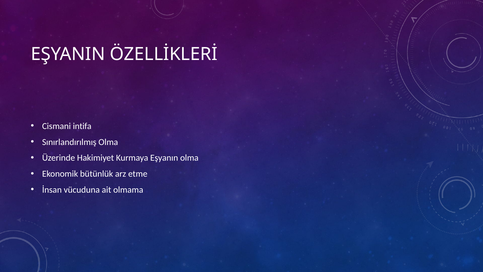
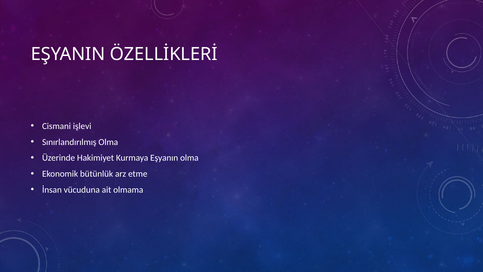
intifa: intifa -> işlevi (82, 126)
